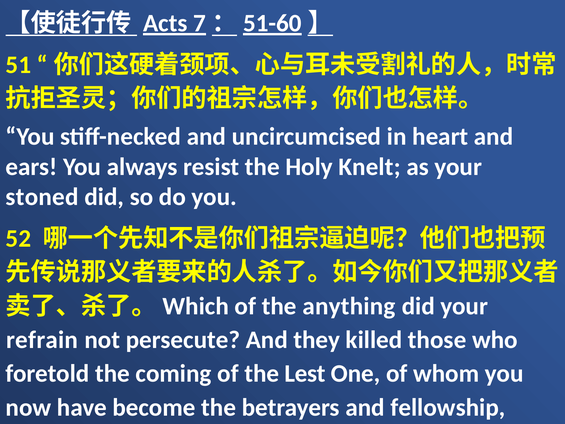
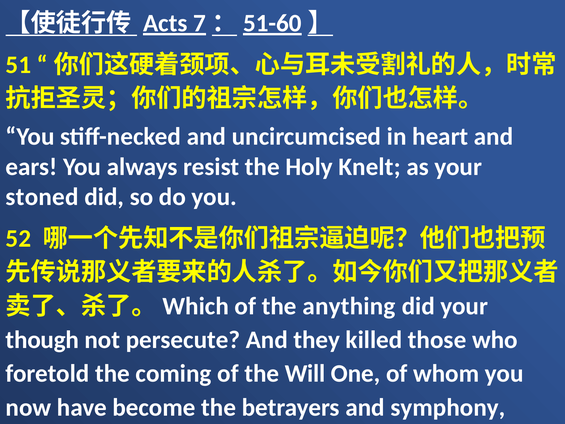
refrain: refrain -> though (42, 340)
Lest: Lest -> Will (305, 373)
fellowship: fellowship -> symphony (448, 407)
